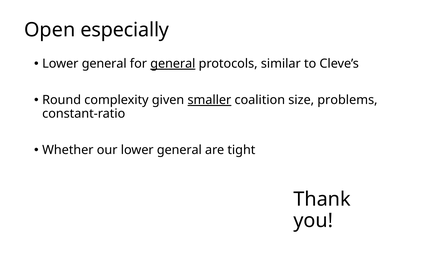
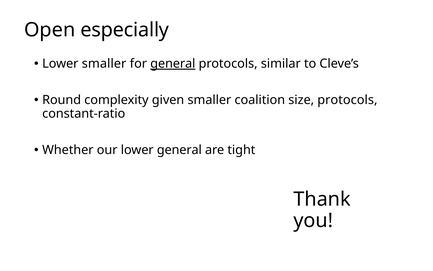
general: general -> smaller (104, 64)
smaller underline: present -> none (209, 100)
size problems: problems -> protocols (347, 100)
